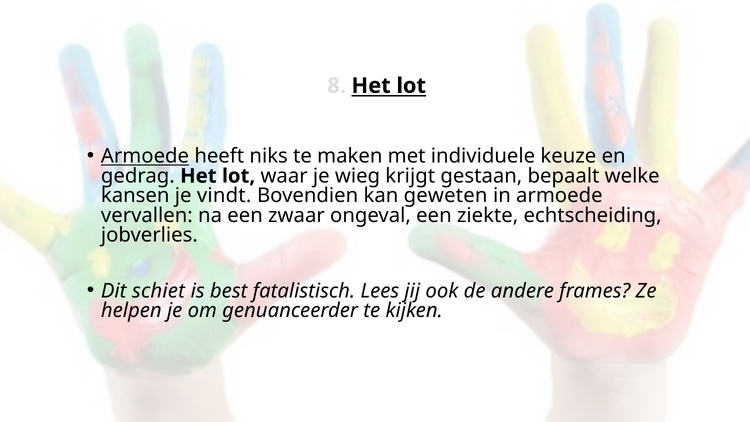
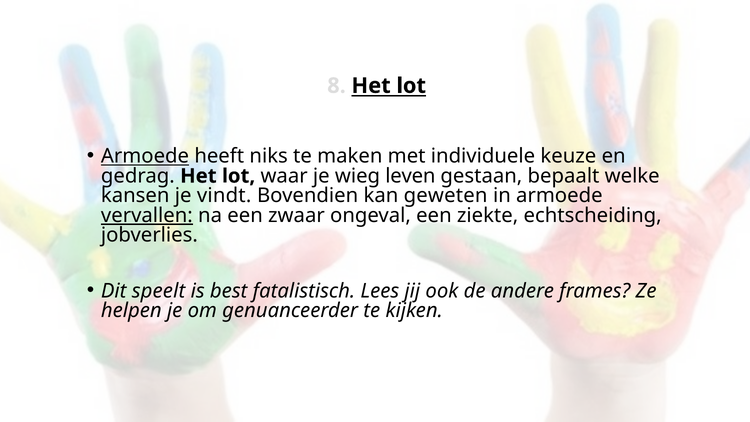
krijgt: krijgt -> leven (410, 176)
vervallen underline: none -> present (147, 215)
schiet: schiet -> speelt (159, 291)
